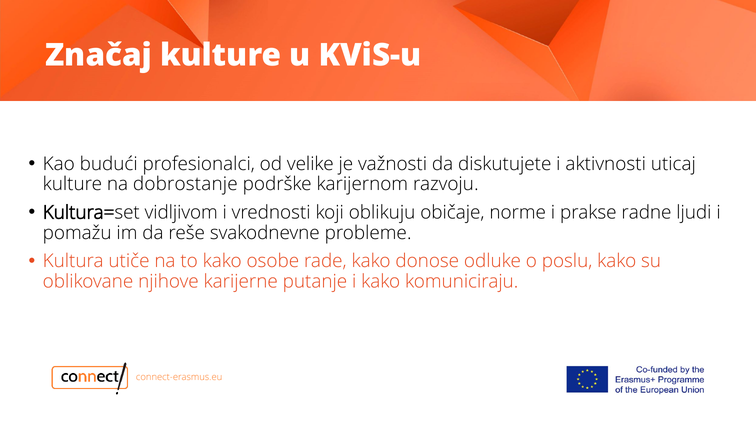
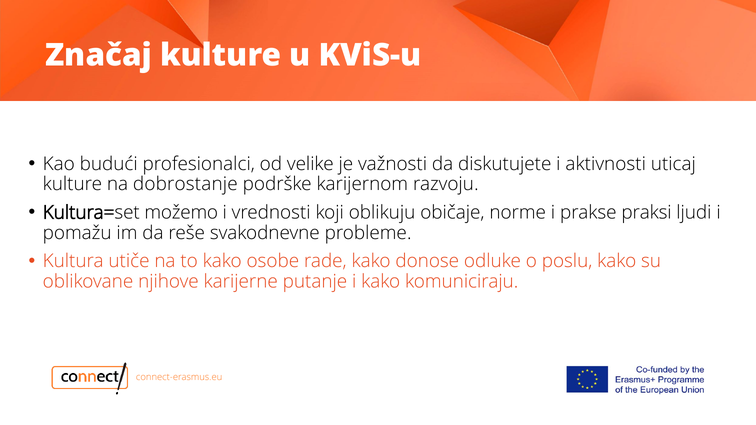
vidljivom: vidljivom -> možemo (181, 213)
radne: radne -> praksi (647, 213)
